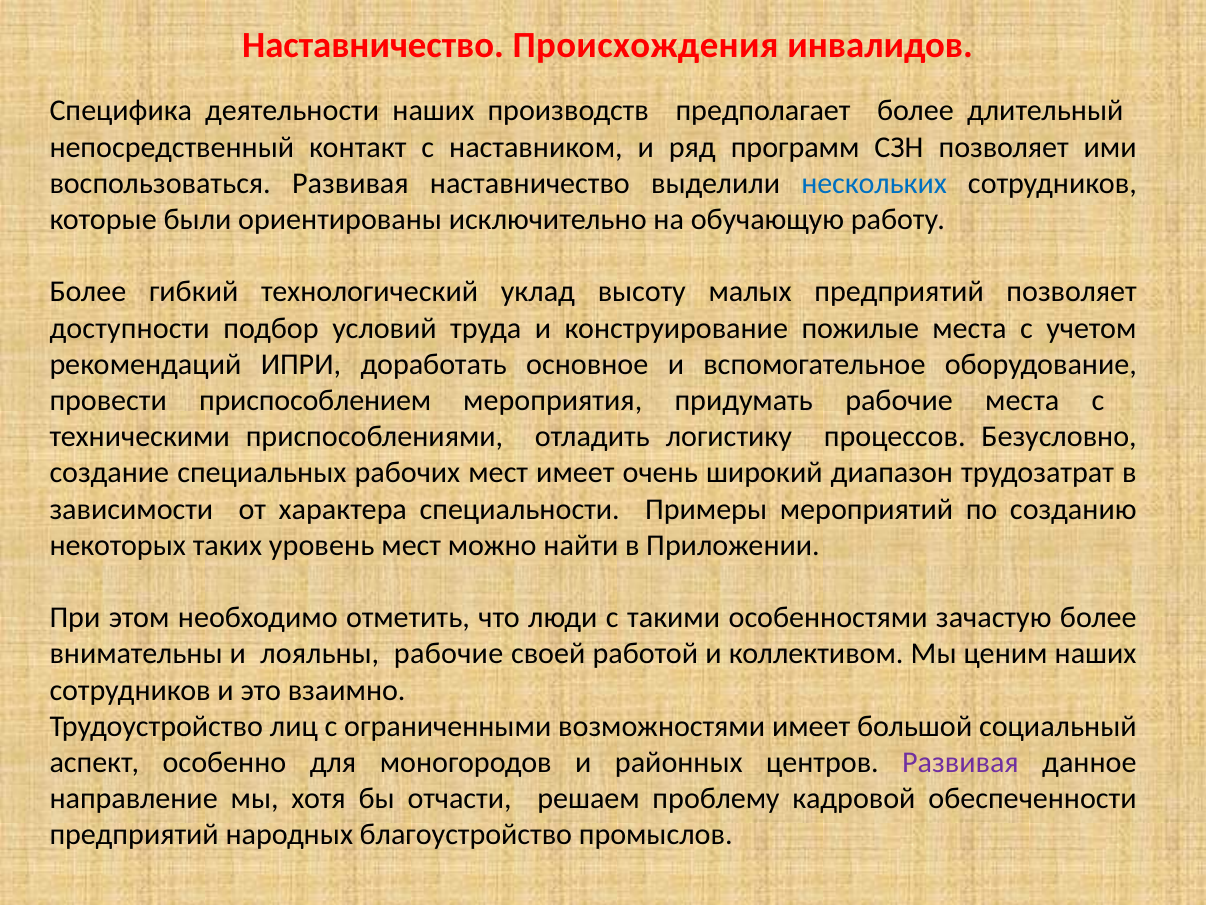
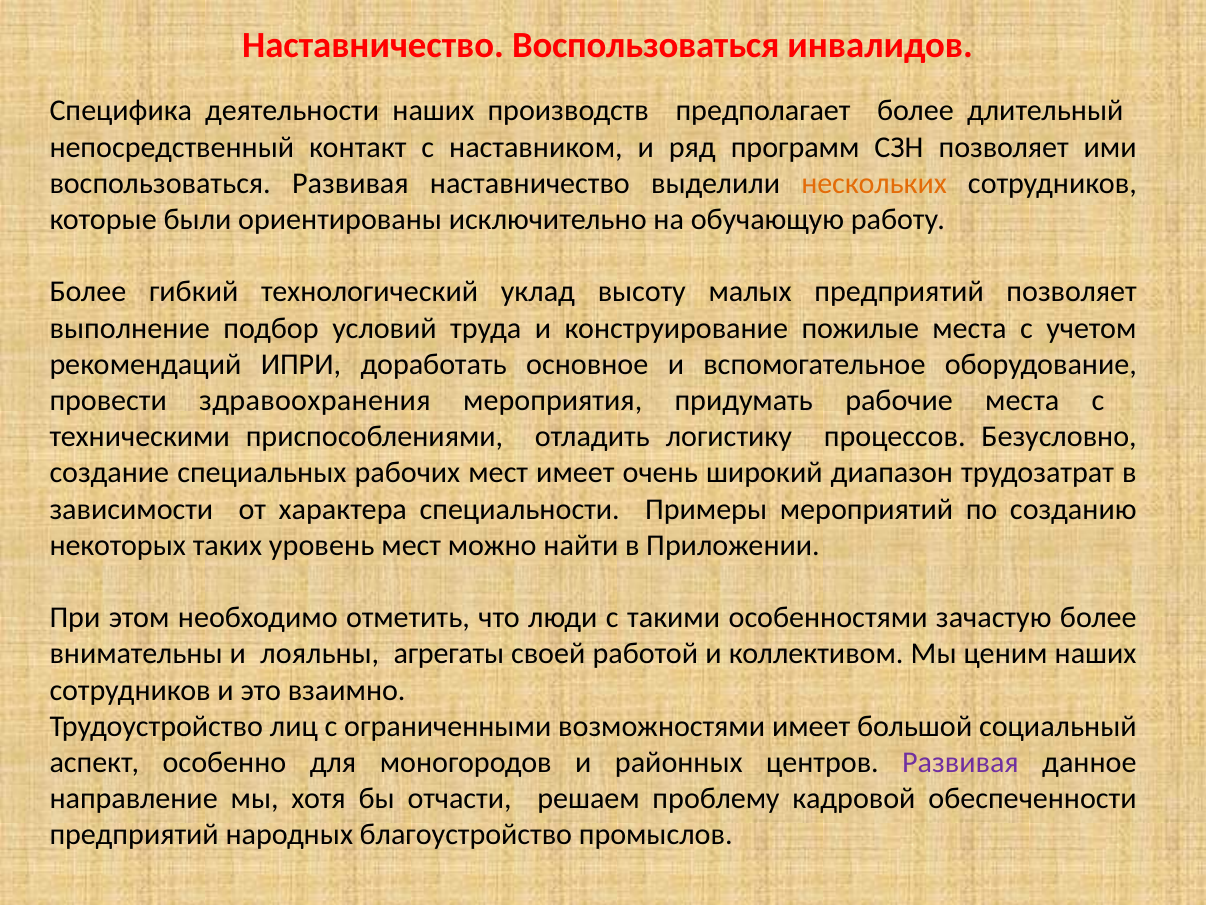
Наставничество Происхождения: Происхождения -> Воспользоваться (646, 45)
нескольких colour: blue -> orange (874, 183)
доступности: доступности -> выполнение (130, 328)
приспособлением: приспособлением -> здравоохранения (315, 400)
лояльны рабочие: рабочие -> агрегаты (449, 654)
